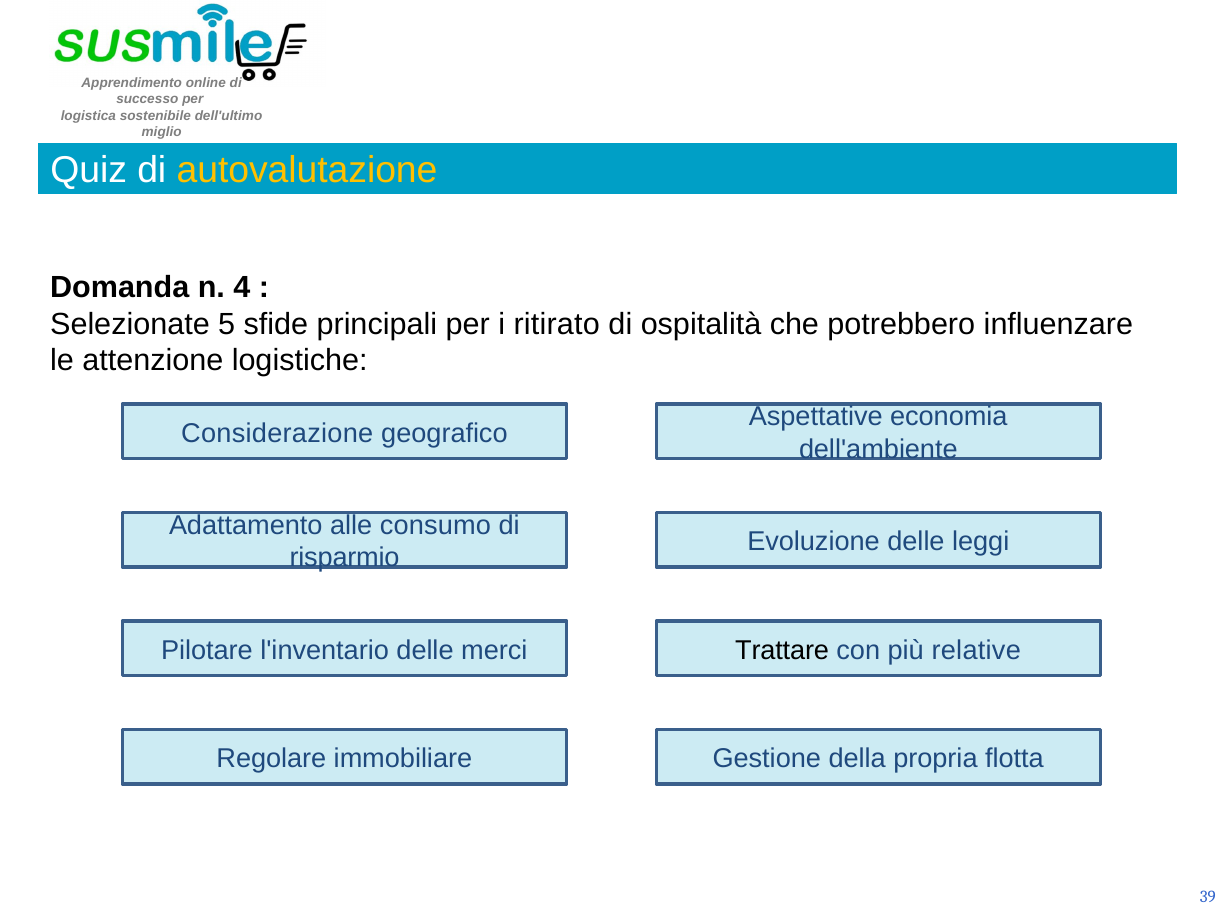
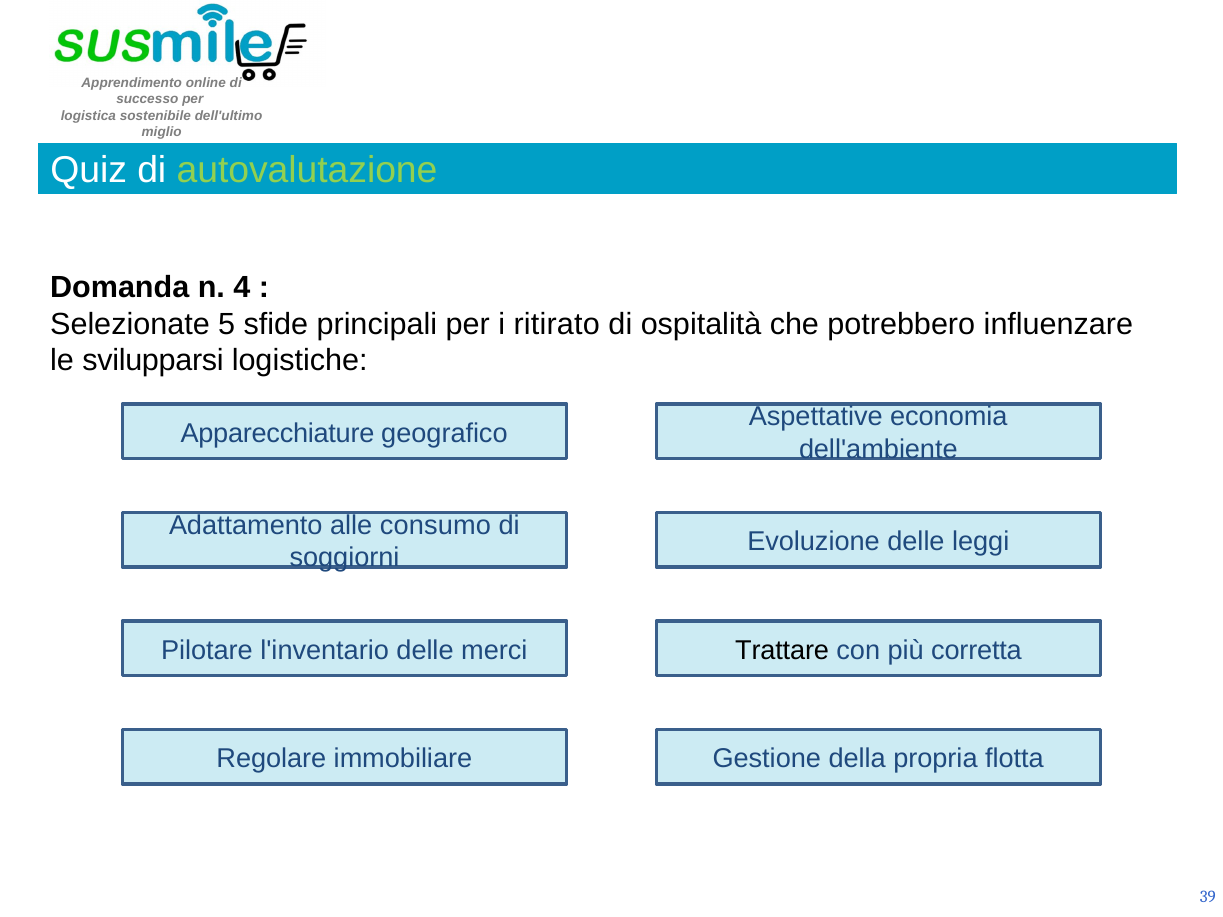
autovalutazione colour: yellow -> light green (307, 170)
attenzione: attenzione -> svilupparsi (153, 361)
Considerazione: Considerazione -> Apparecchiature (278, 433)
risparmio: risparmio -> soggiorni (345, 558)
relative: relative -> corretta (976, 650)
